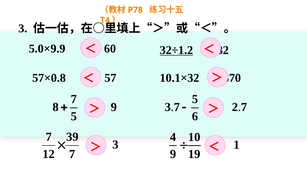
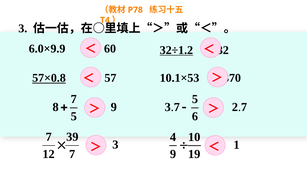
5.0×9.9: 5.0×9.9 -> 6.0×9.9 (47, 49)
57×0.8 underline: none -> present (49, 78)
10.1×32: 10.1×32 -> 10.1×53 (180, 78)
